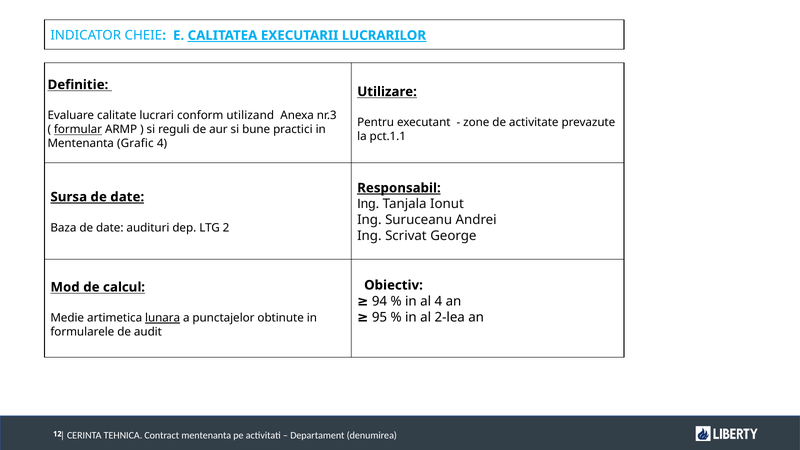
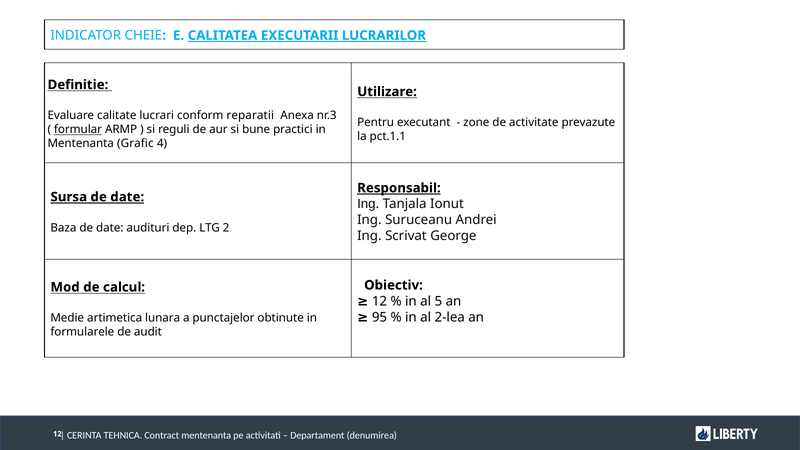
utilizand: utilizand -> reparatii (250, 116)
94: 94 -> 12 (379, 301)
al 4: 4 -> 5 (438, 301)
lunara underline: present -> none (163, 318)
